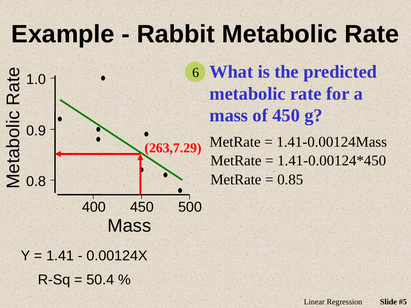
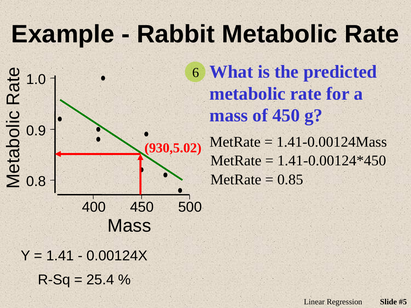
263,7.29: 263,7.29 -> 930,5.02 (173, 148)
50.4: 50.4 -> 25.4 (100, 280)
